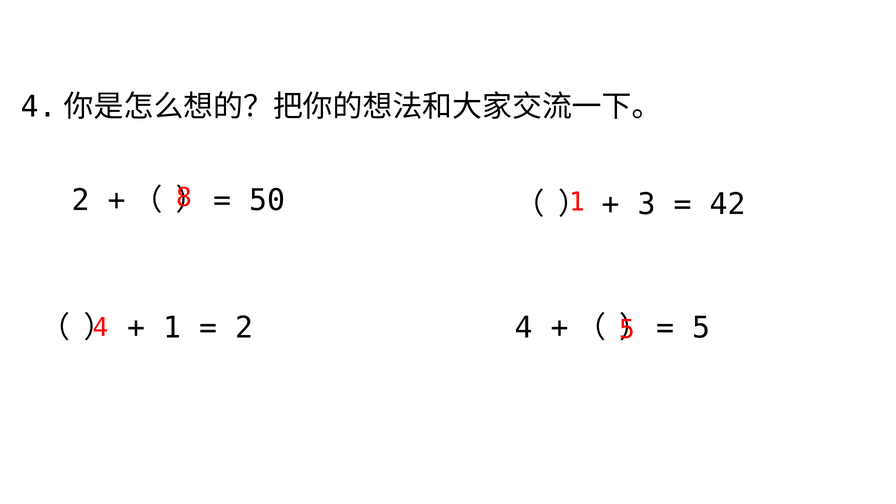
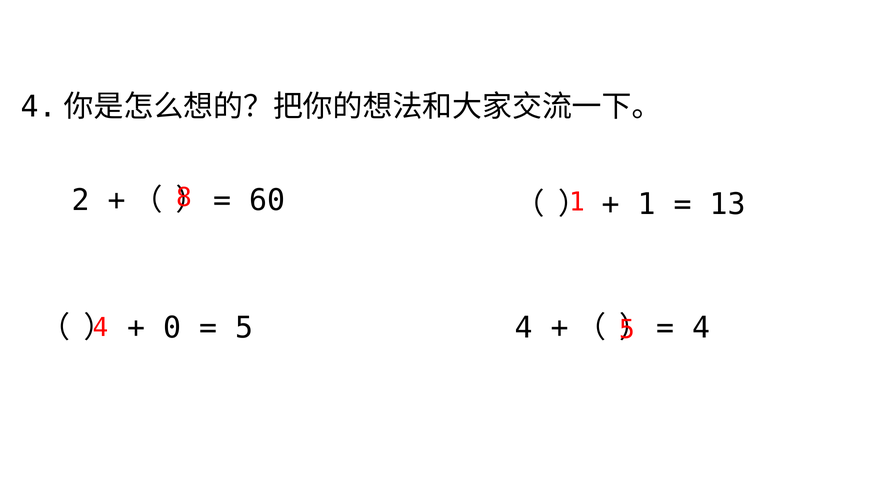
50: 50 -> 60 (267, 200)
3: 3 -> 1 (647, 205)
42: 42 -> 13 (728, 205)
5: 5 -> 4 (701, 328)
1: 1 -> 0 (172, 328)
2: 2 -> 5 (244, 328)
